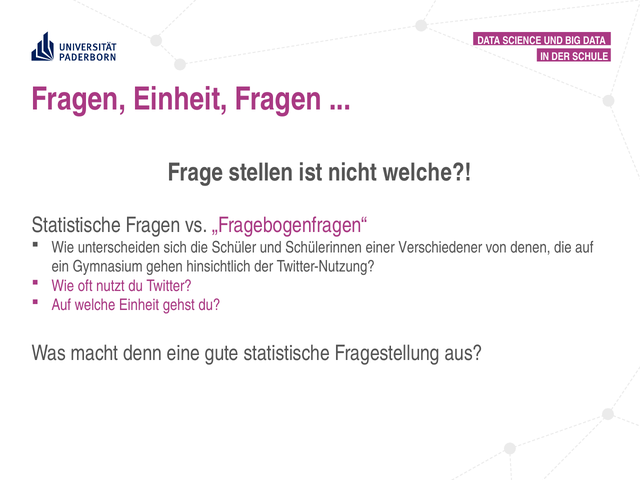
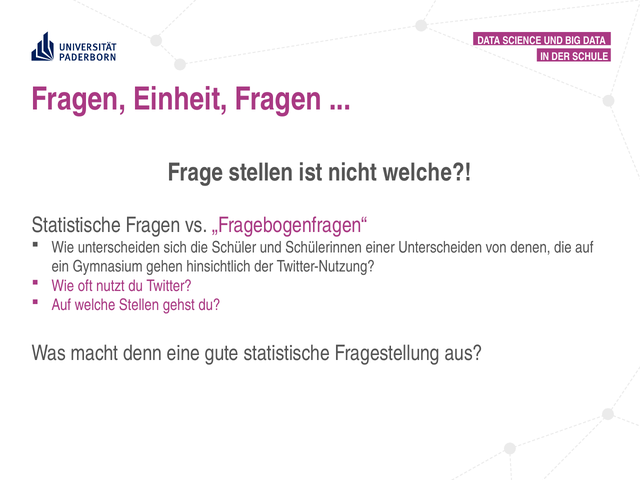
einer Verschiedener: Verschiedener -> Unterscheiden (440, 247)
welche Einheit: Einheit -> Stellen (139, 305)
